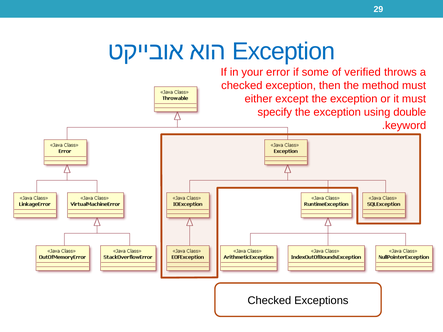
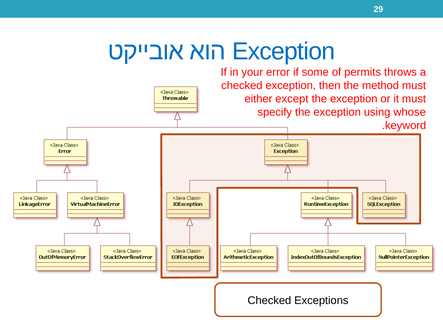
verified: verified -> permits (363, 72)
double: double -> whose (410, 112)
